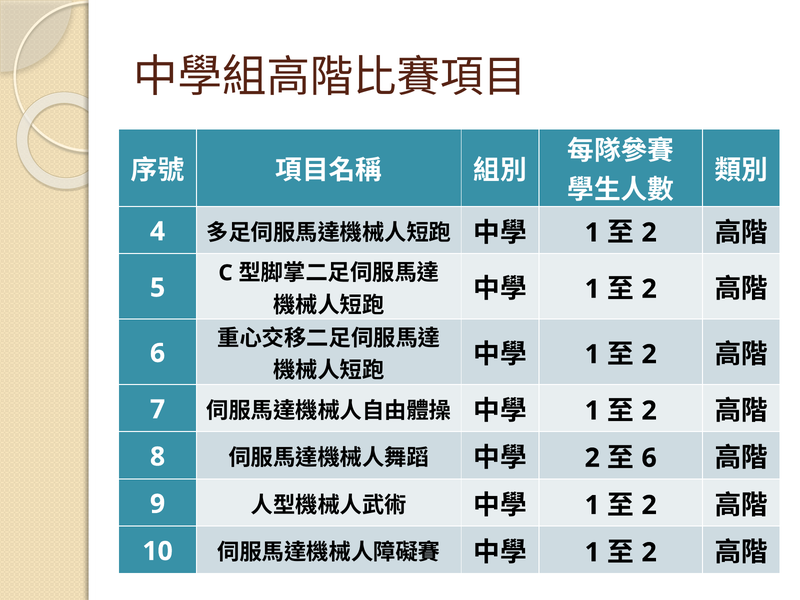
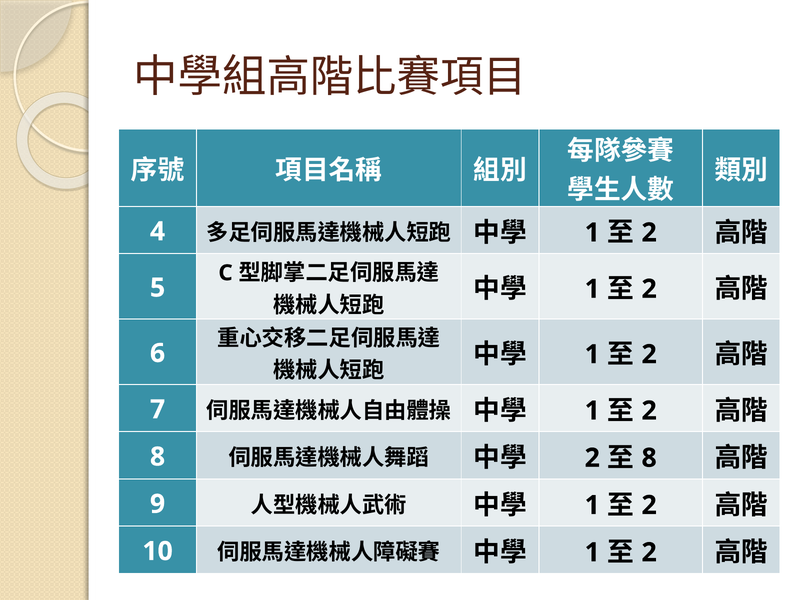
6: 6 -> 8 (649, 458)
